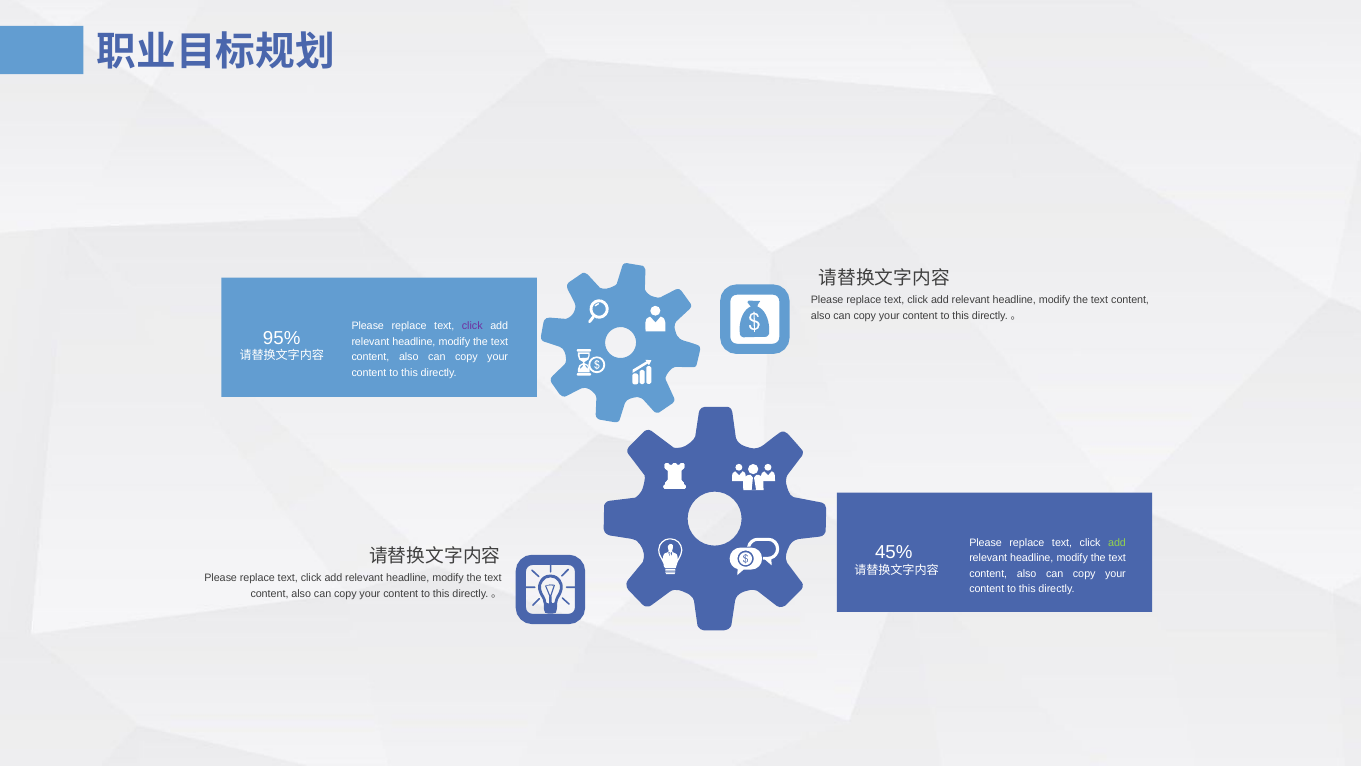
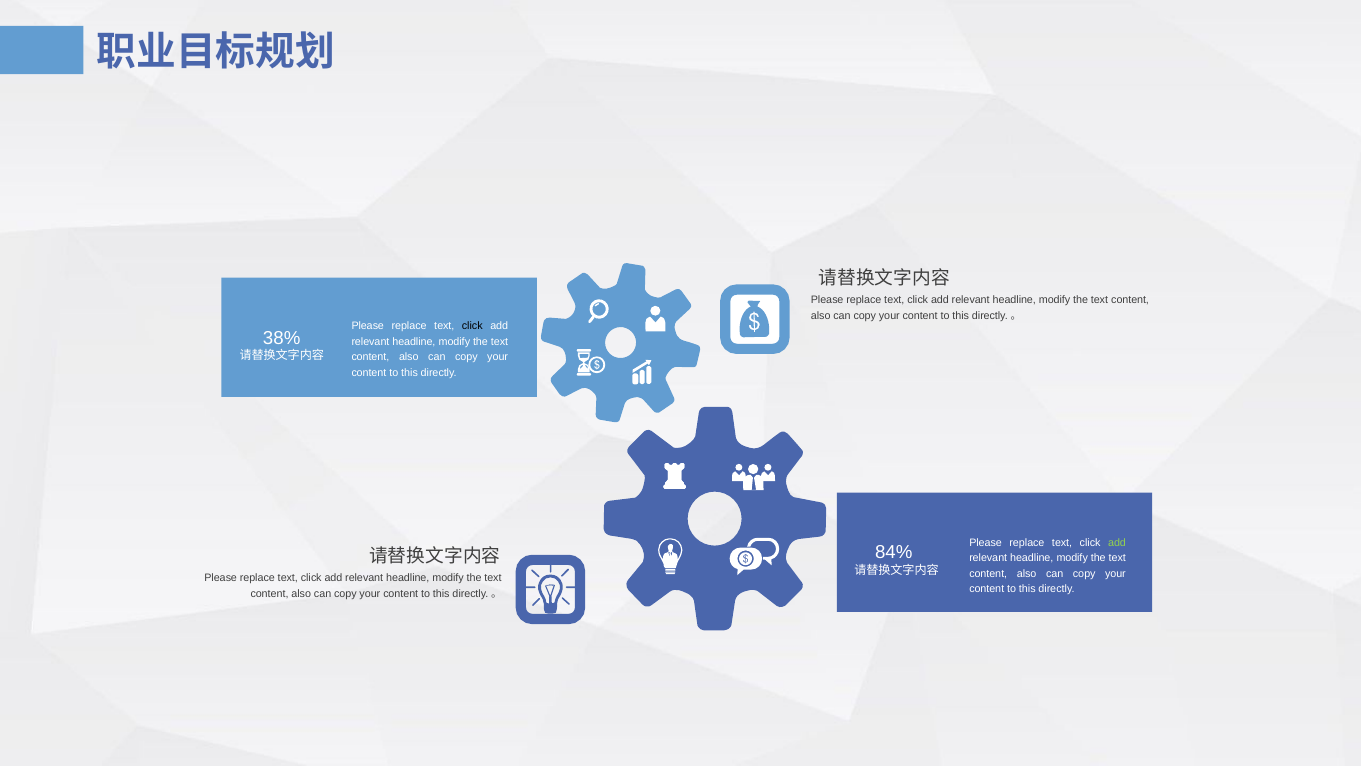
click colour: purple -> black (472, 326)
95%: 95% -> 38% (282, 338)
45%: 45% -> 84% (894, 552)
